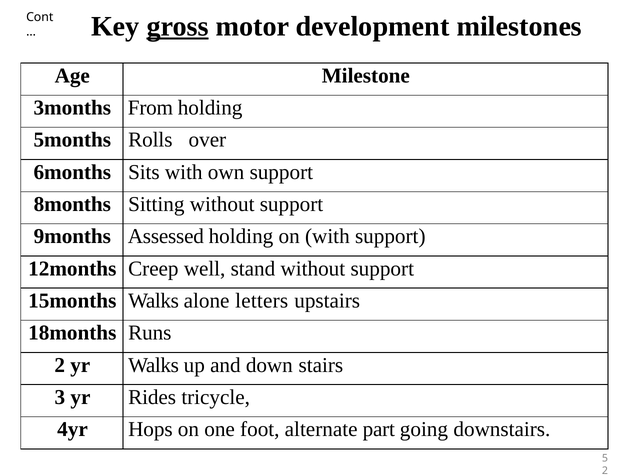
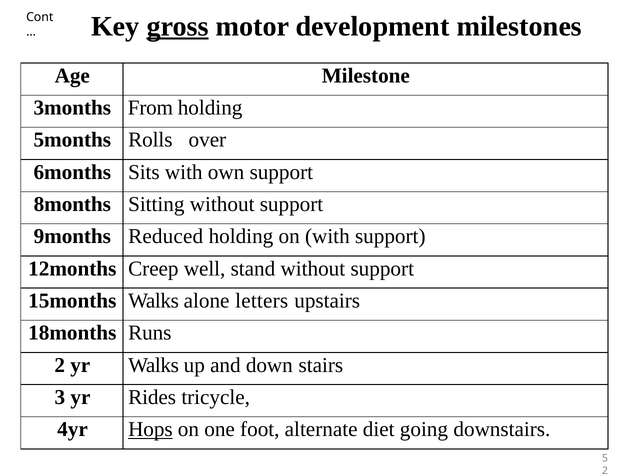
Assessed: Assessed -> Reduced (166, 237)
Hops underline: none -> present (150, 430)
part: part -> diet (379, 430)
